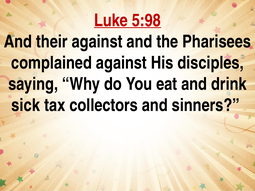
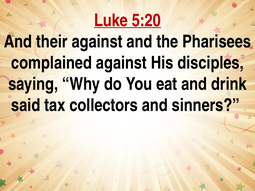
5:98: 5:98 -> 5:20 (146, 20)
sick: sick -> said (26, 105)
